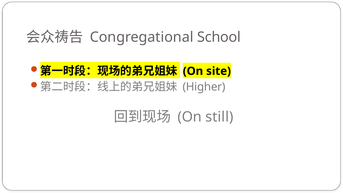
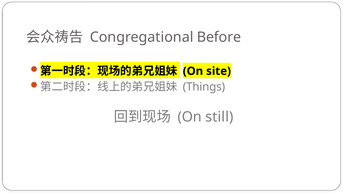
School: School -> Before (219, 37)
Higher: Higher -> Things (204, 87)
